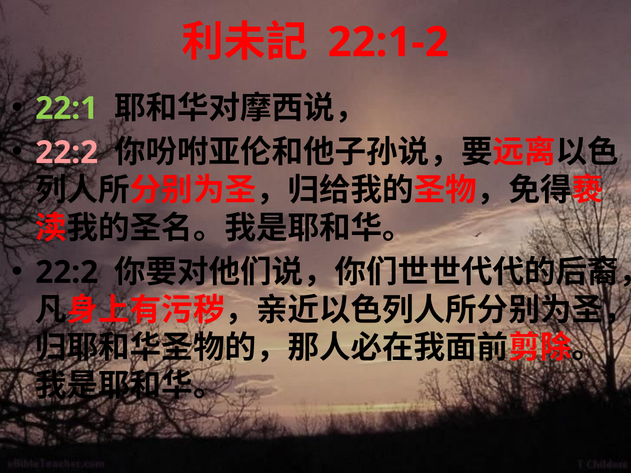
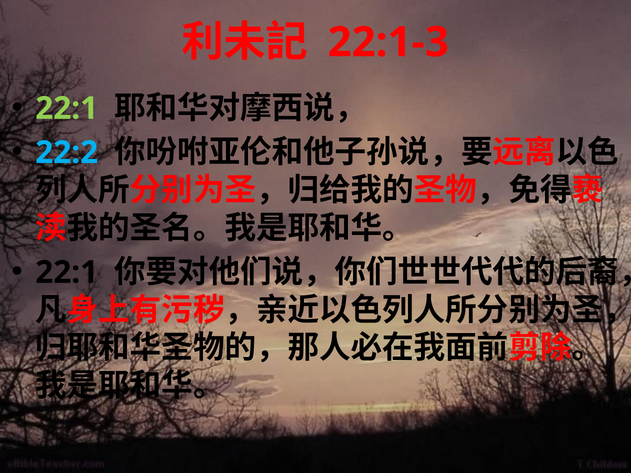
22:1-2: 22:1-2 -> 22:1-3 (388, 42)
22:2 colour: pink -> light blue (67, 153)
22:2: 22:2 -> 22:1 (67, 272)
